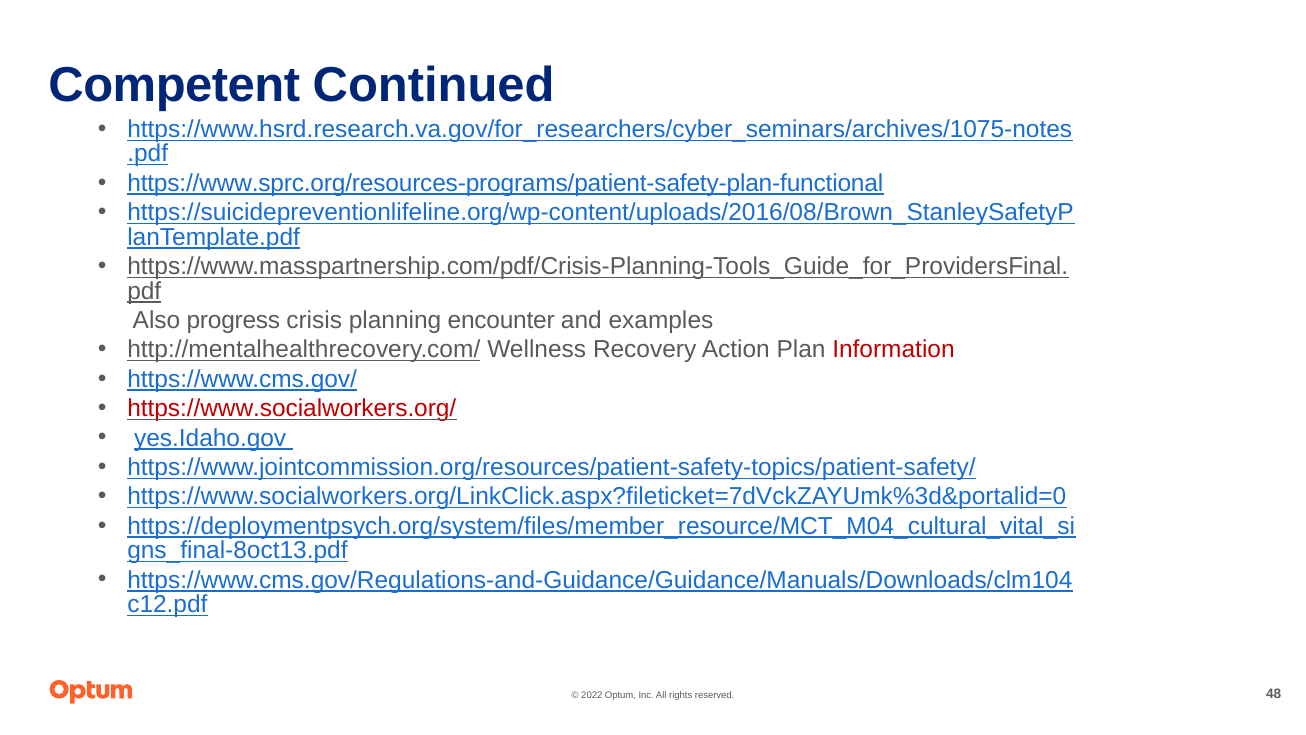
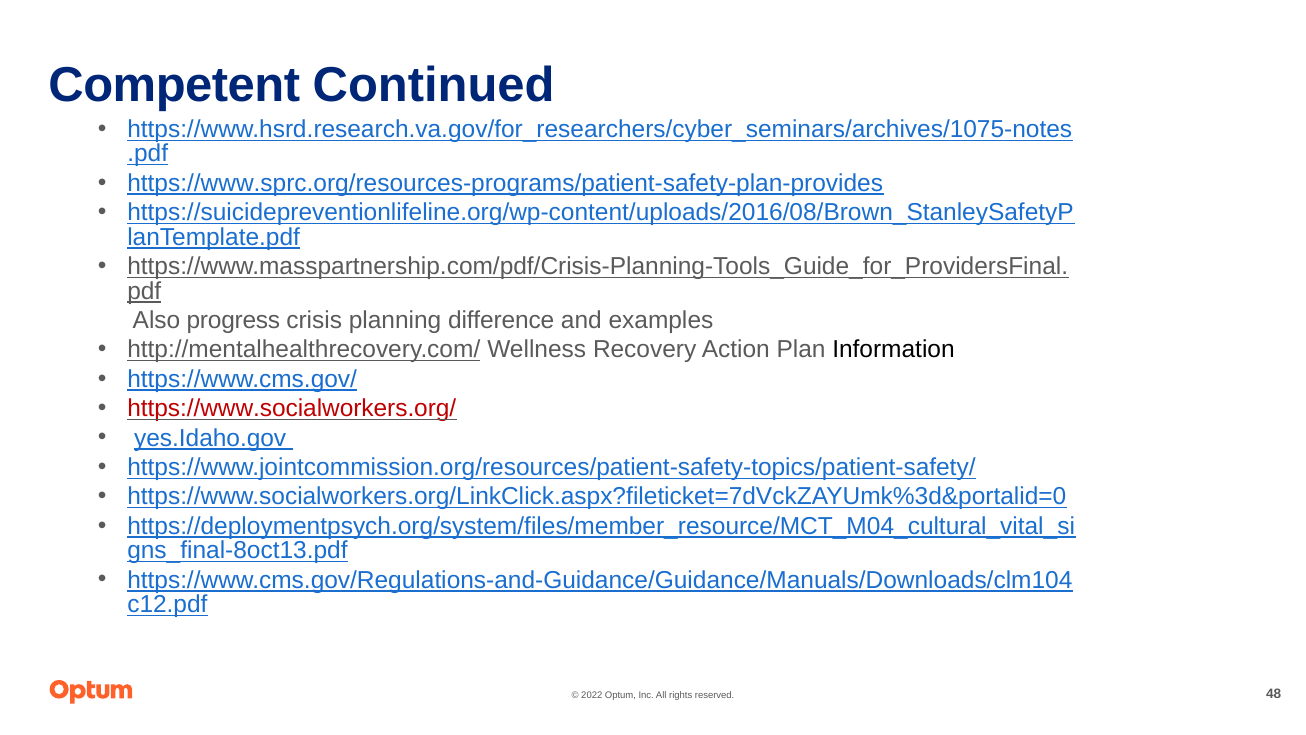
https://www.sprc.org/resources-programs/patient-safety-plan-functional: https://www.sprc.org/resources-programs/patient-safety-plan-functional -> https://www.sprc.org/resources-programs/patient-safety-plan-provides (505, 183)
encounter: encounter -> difference (501, 320)
Information colour: red -> black (893, 350)
